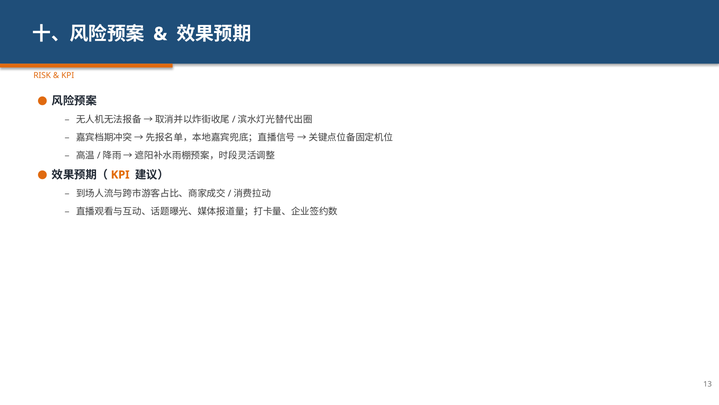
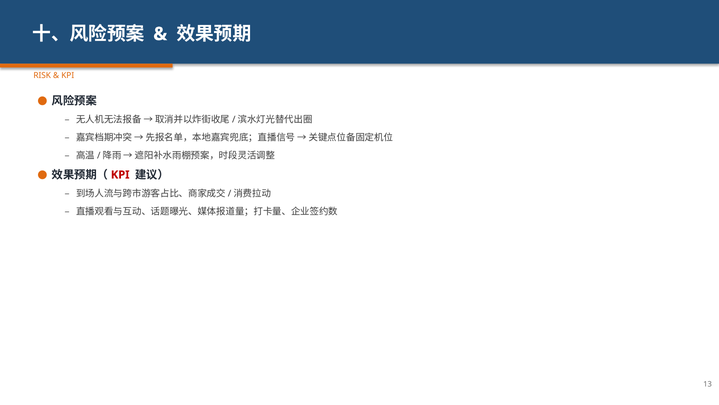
KPI colour: orange -> red (120, 175)
